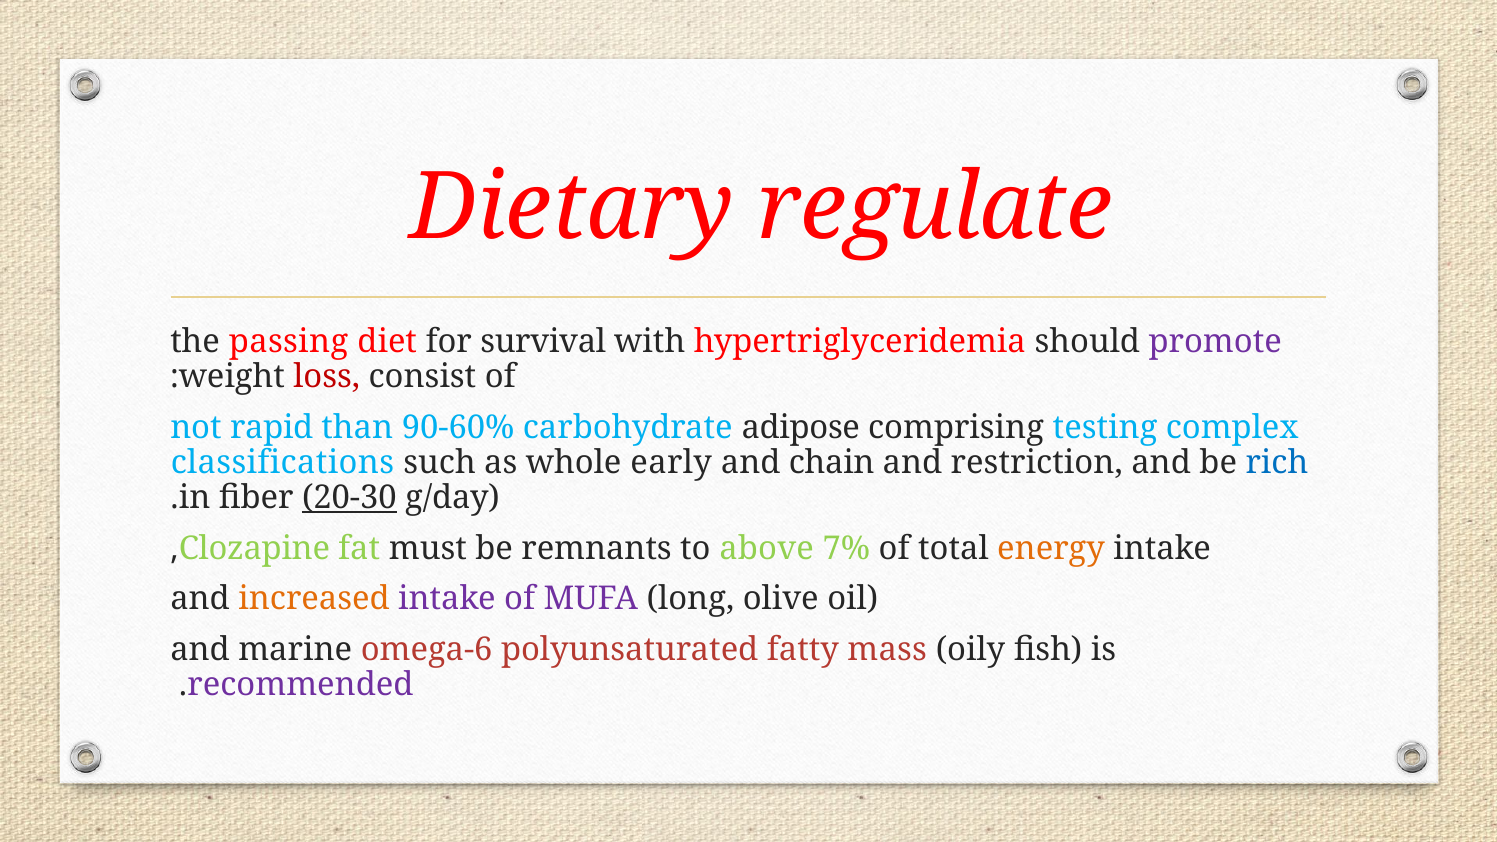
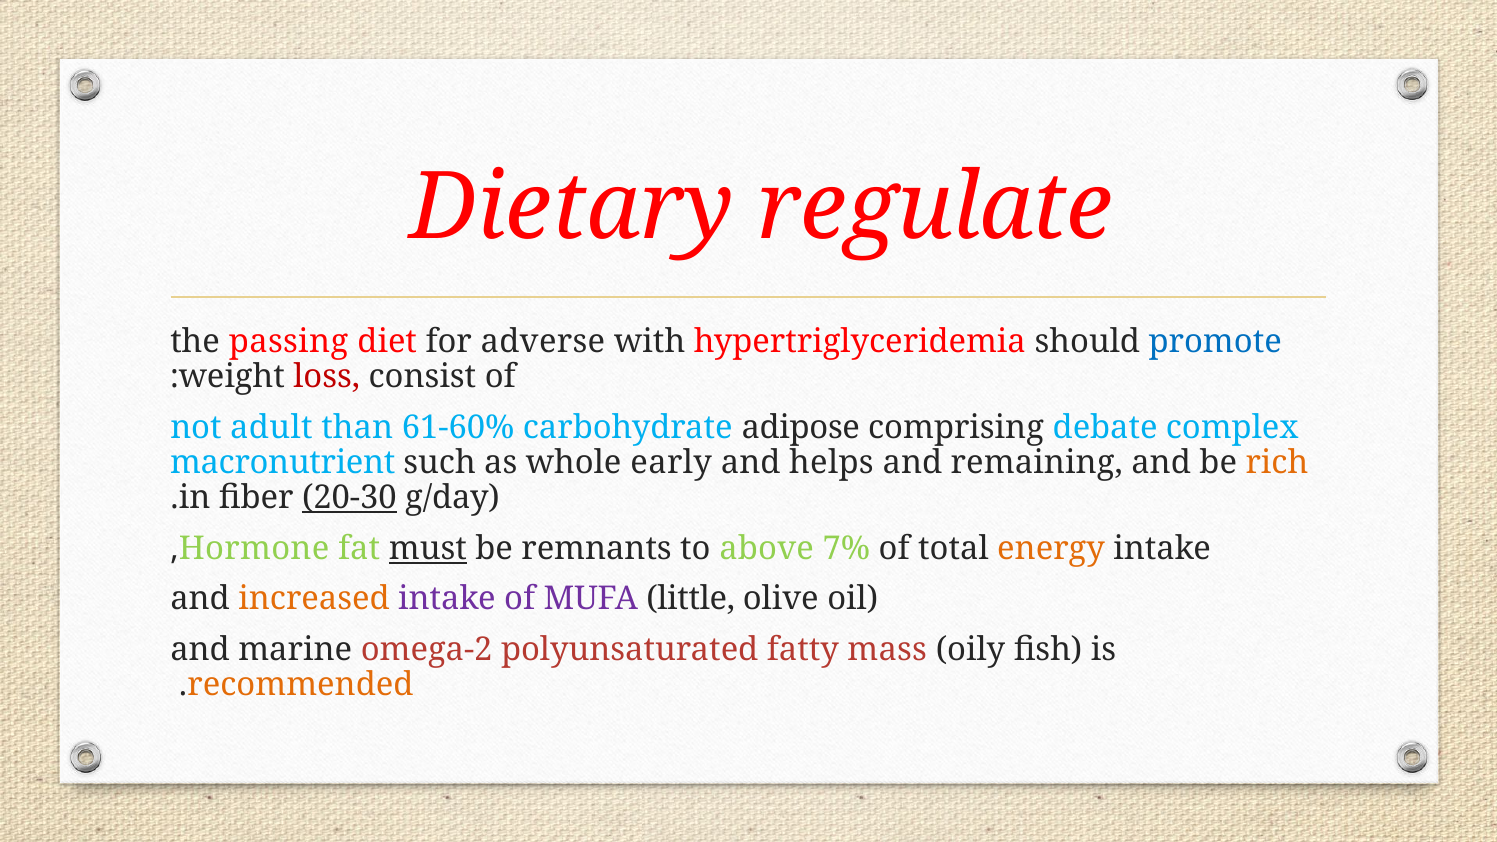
survival: survival -> adverse (543, 342)
promote colour: purple -> blue (1215, 342)
rapid: rapid -> adult (271, 427)
90-60%: 90-60% -> 61-60% (458, 427)
testing: testing -> debate (1105, 427)
classifications: classifications -> macronutrient (283, 463)
chain: chain -> helps (831, 463)
restriction: restriction -> remaining (1037, 463)
rich colour: blue -> orange (1277, 463)
Clozapine: Clozapine -> Hormone (254, 549)
must underline: none -> present (428, 549)
long: long -> little (691, 599)
omega-6: omega-6 -> omega-2 (427, 650)
recommended colour: purple -> orange (300, 685)
